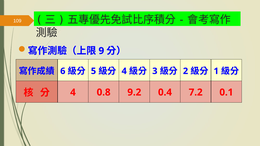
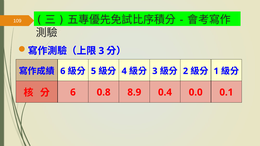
9: 9 -> 3 (101, 51)
4: 4 -> 6 (73, 92)
9.2: 9.2 -> 8.9 (134, 92)
7.2: 7.2 -> 0.0 (196, 92)
